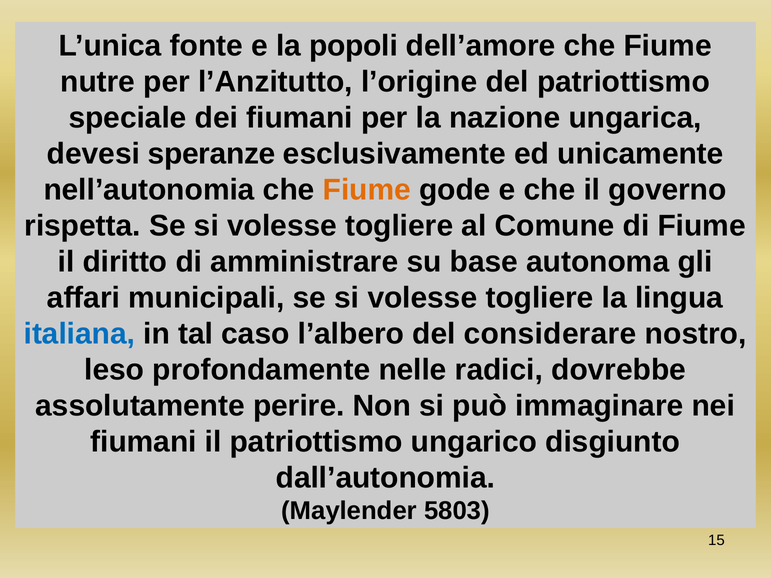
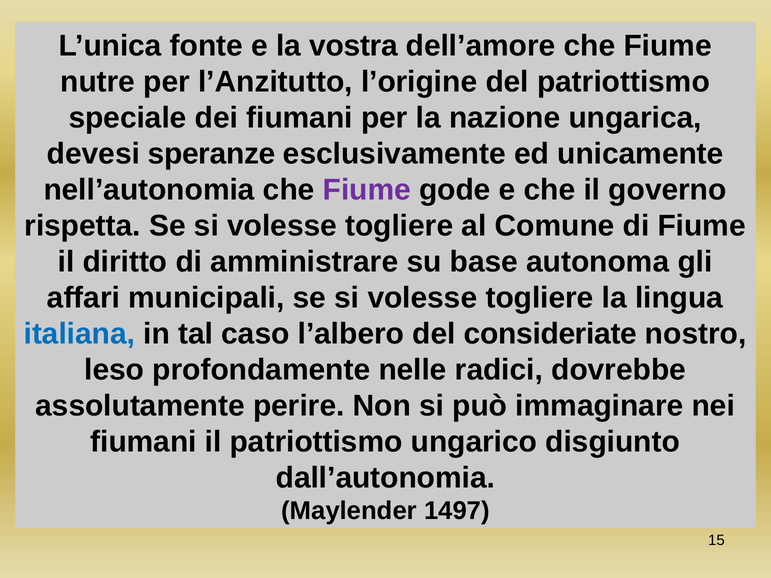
popoli: popoli -> vostra (354, 46)
Fiume colour: orange -> purple (367, 190)
considerare: considerare -> consideriate (550, 334)
5803: 5803 -> 1497 (457, 511)
